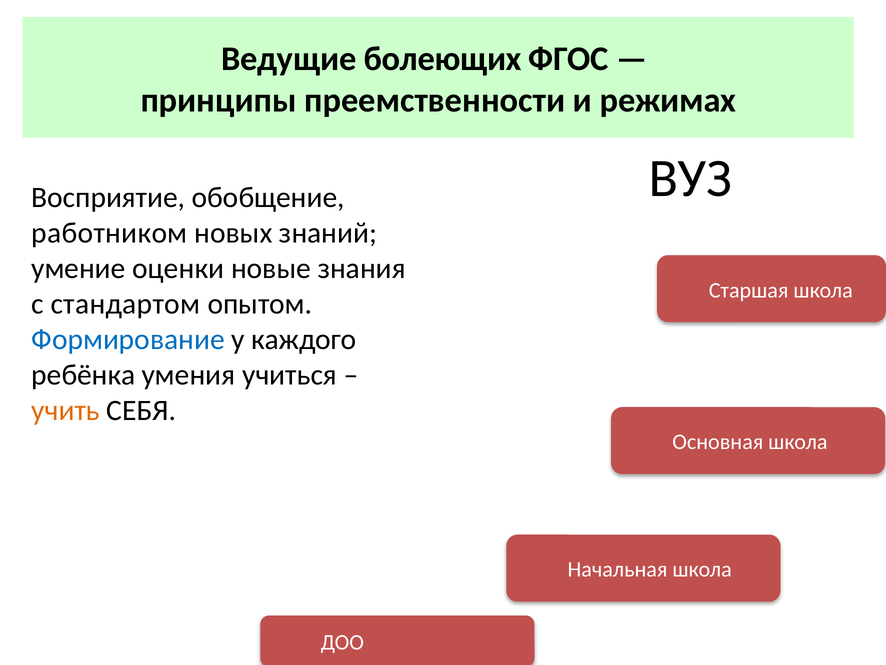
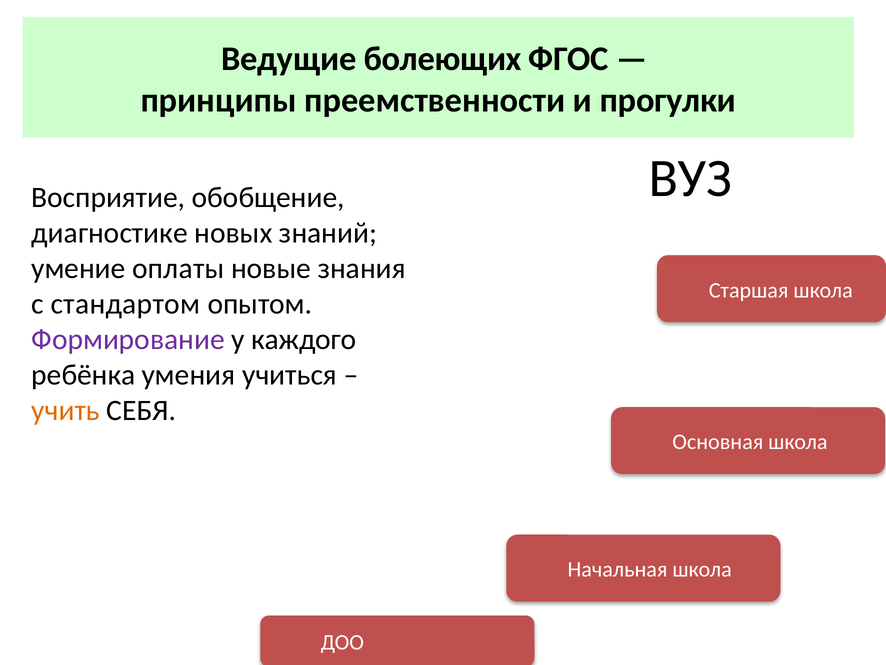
режимах: режимах -> прогулки (668, 100)
работником: работником -> диагностике (110, 233)
оценки: оценки -> оплаты (178, 268)
Формирование colour: blue -> purple (128, 339)
